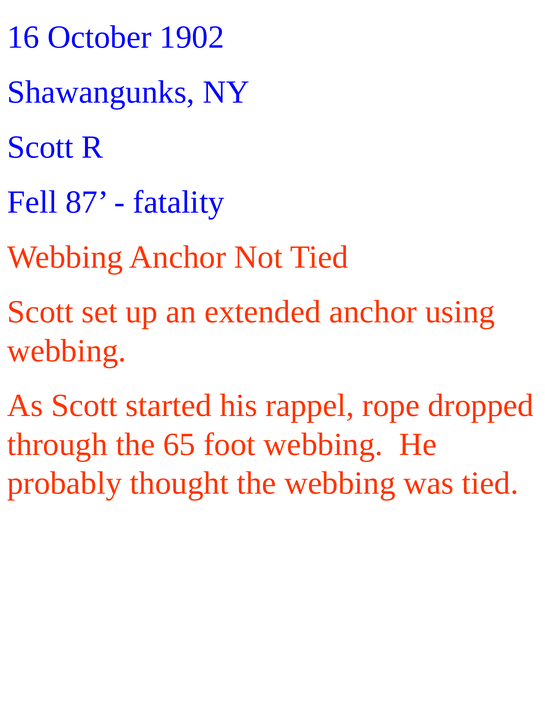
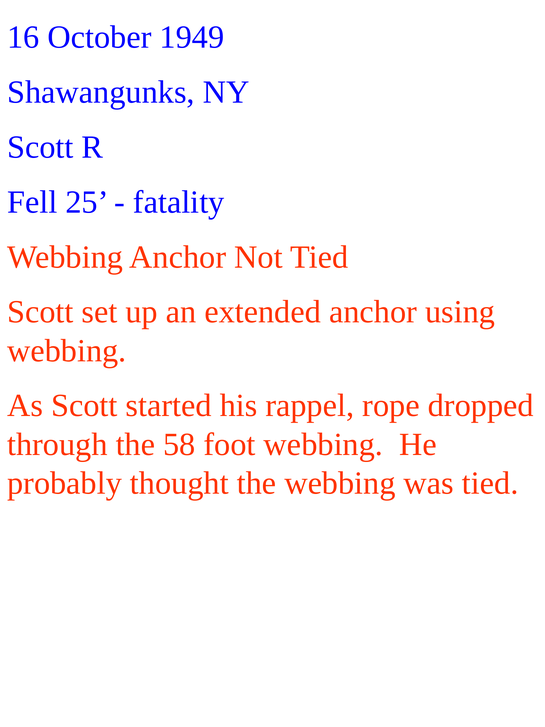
1902: 1902 -> 1949 (192, 37)
87: 87 -> 25 (87, 202)
65: 65 -> 58 (179, 444)
